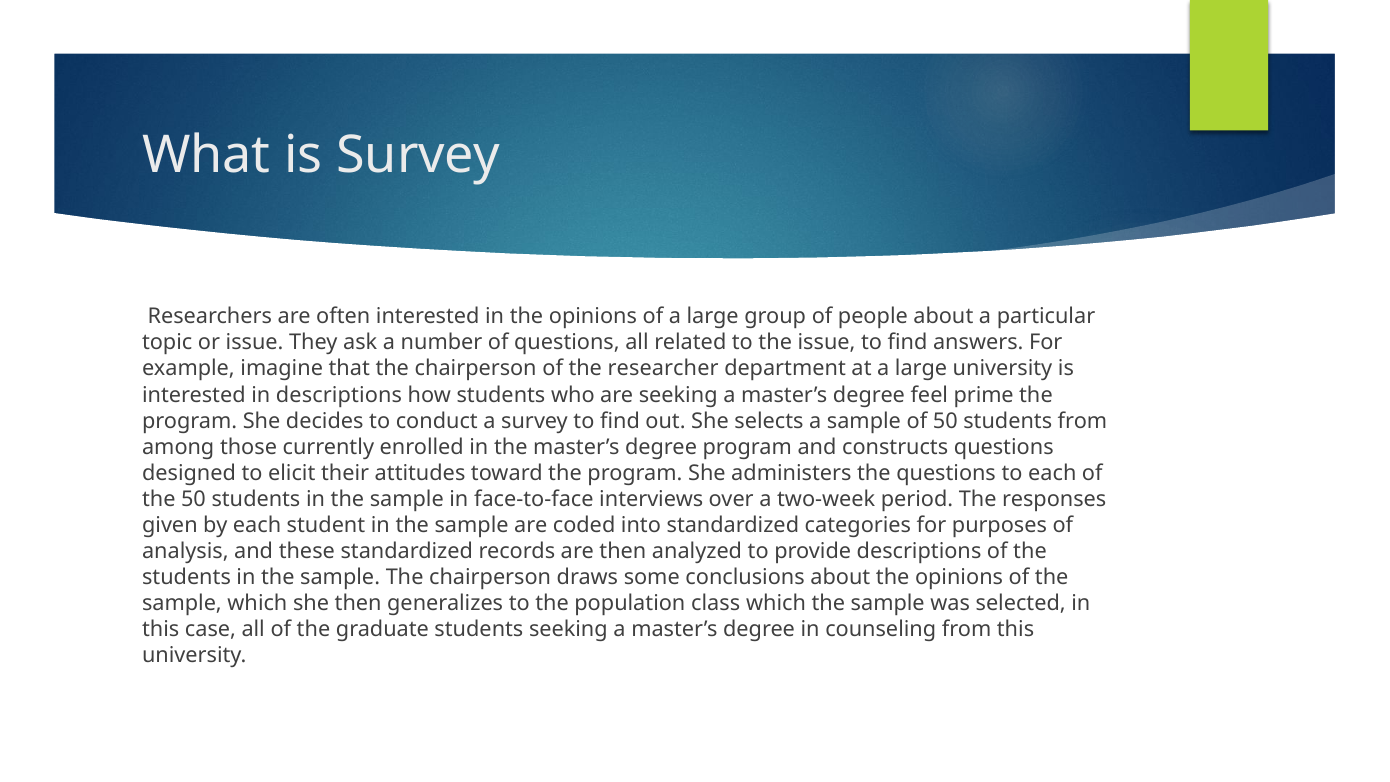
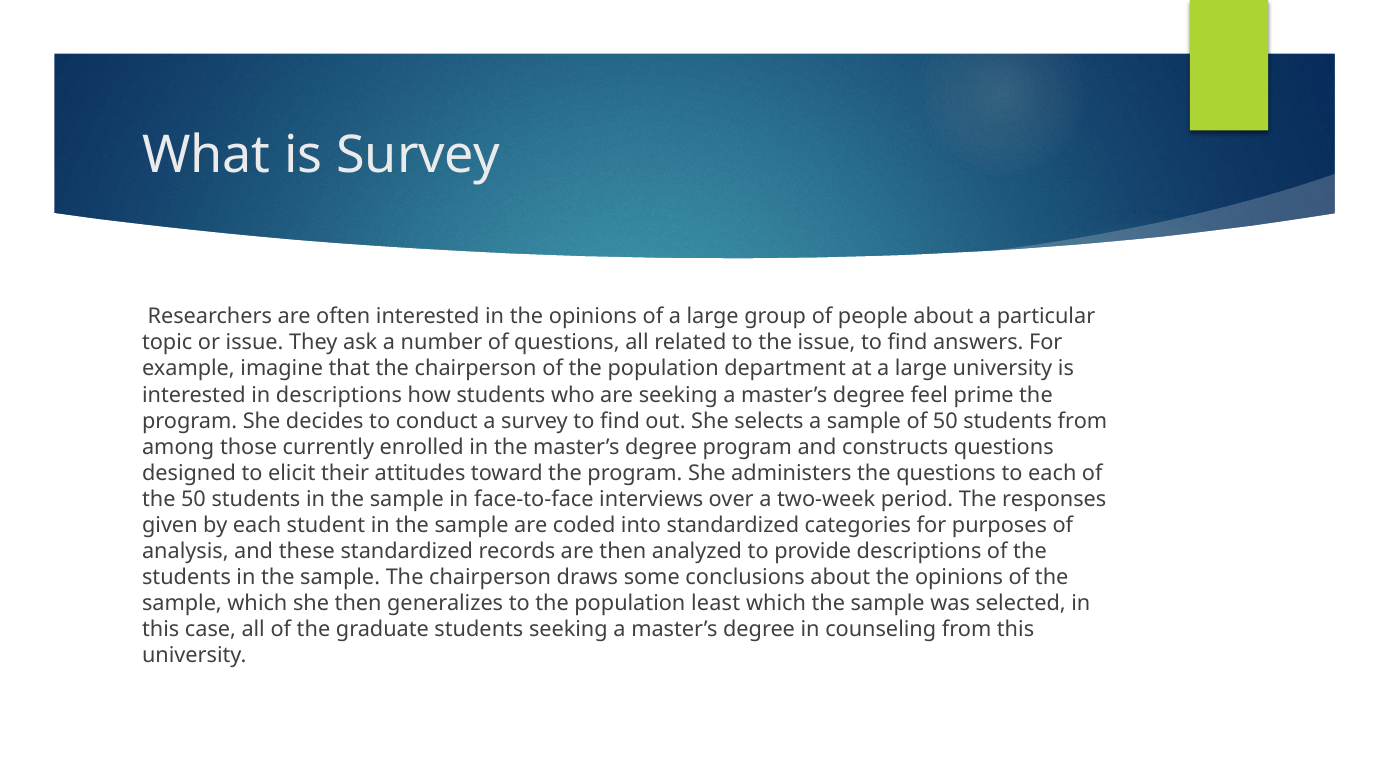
of the researcher: researcher -> population (663, 369)
class: class -> least (716, 603)
